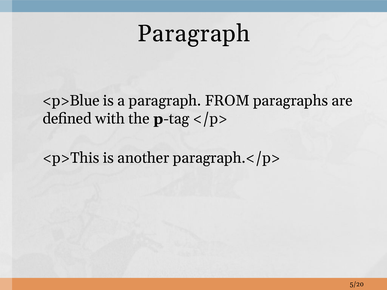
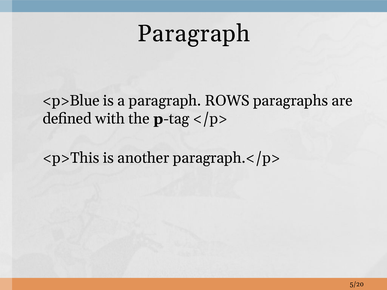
FROM: FROM -> ROWS (227, 101)
